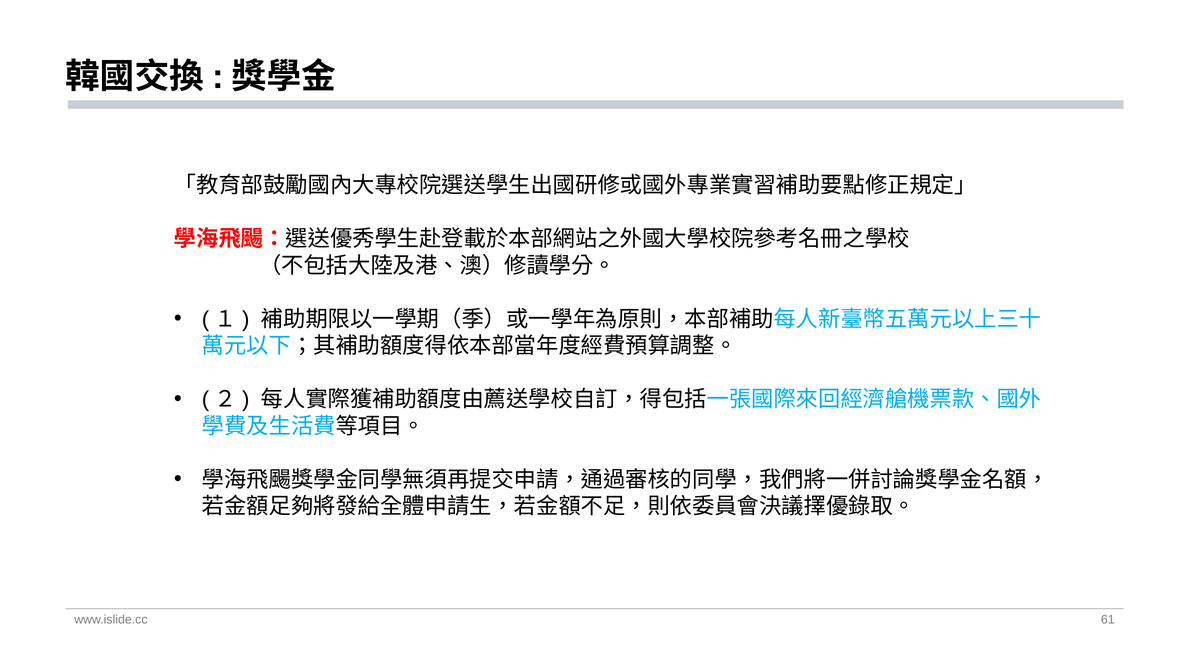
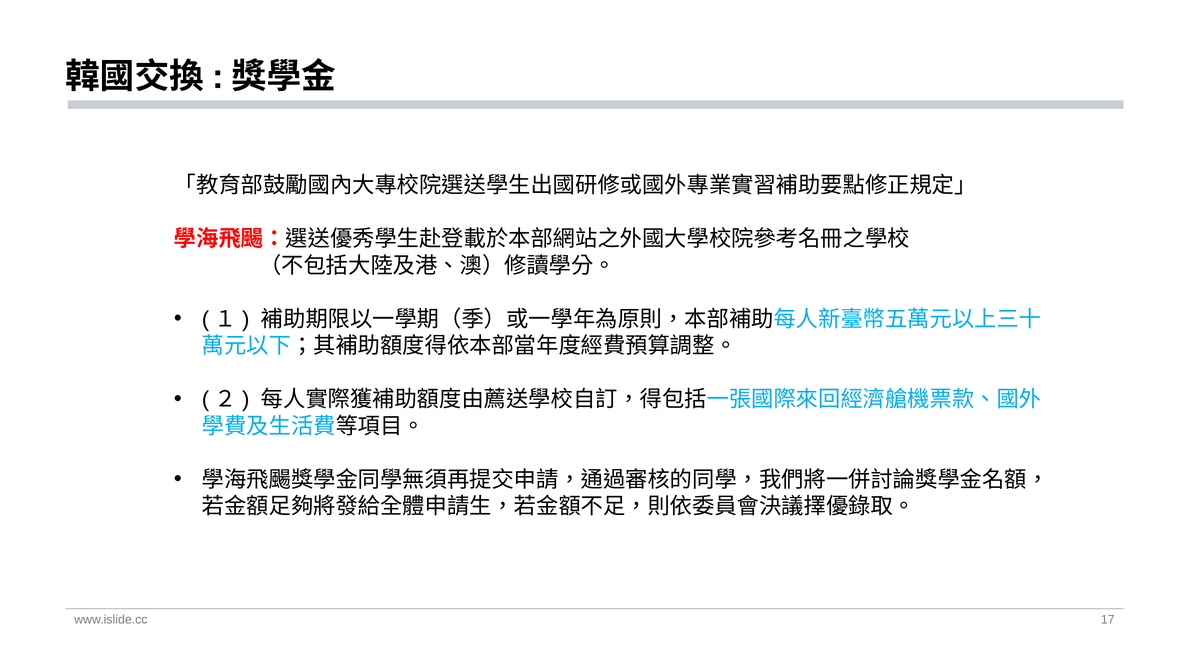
61: 61 -> 17 (1108, 619)
